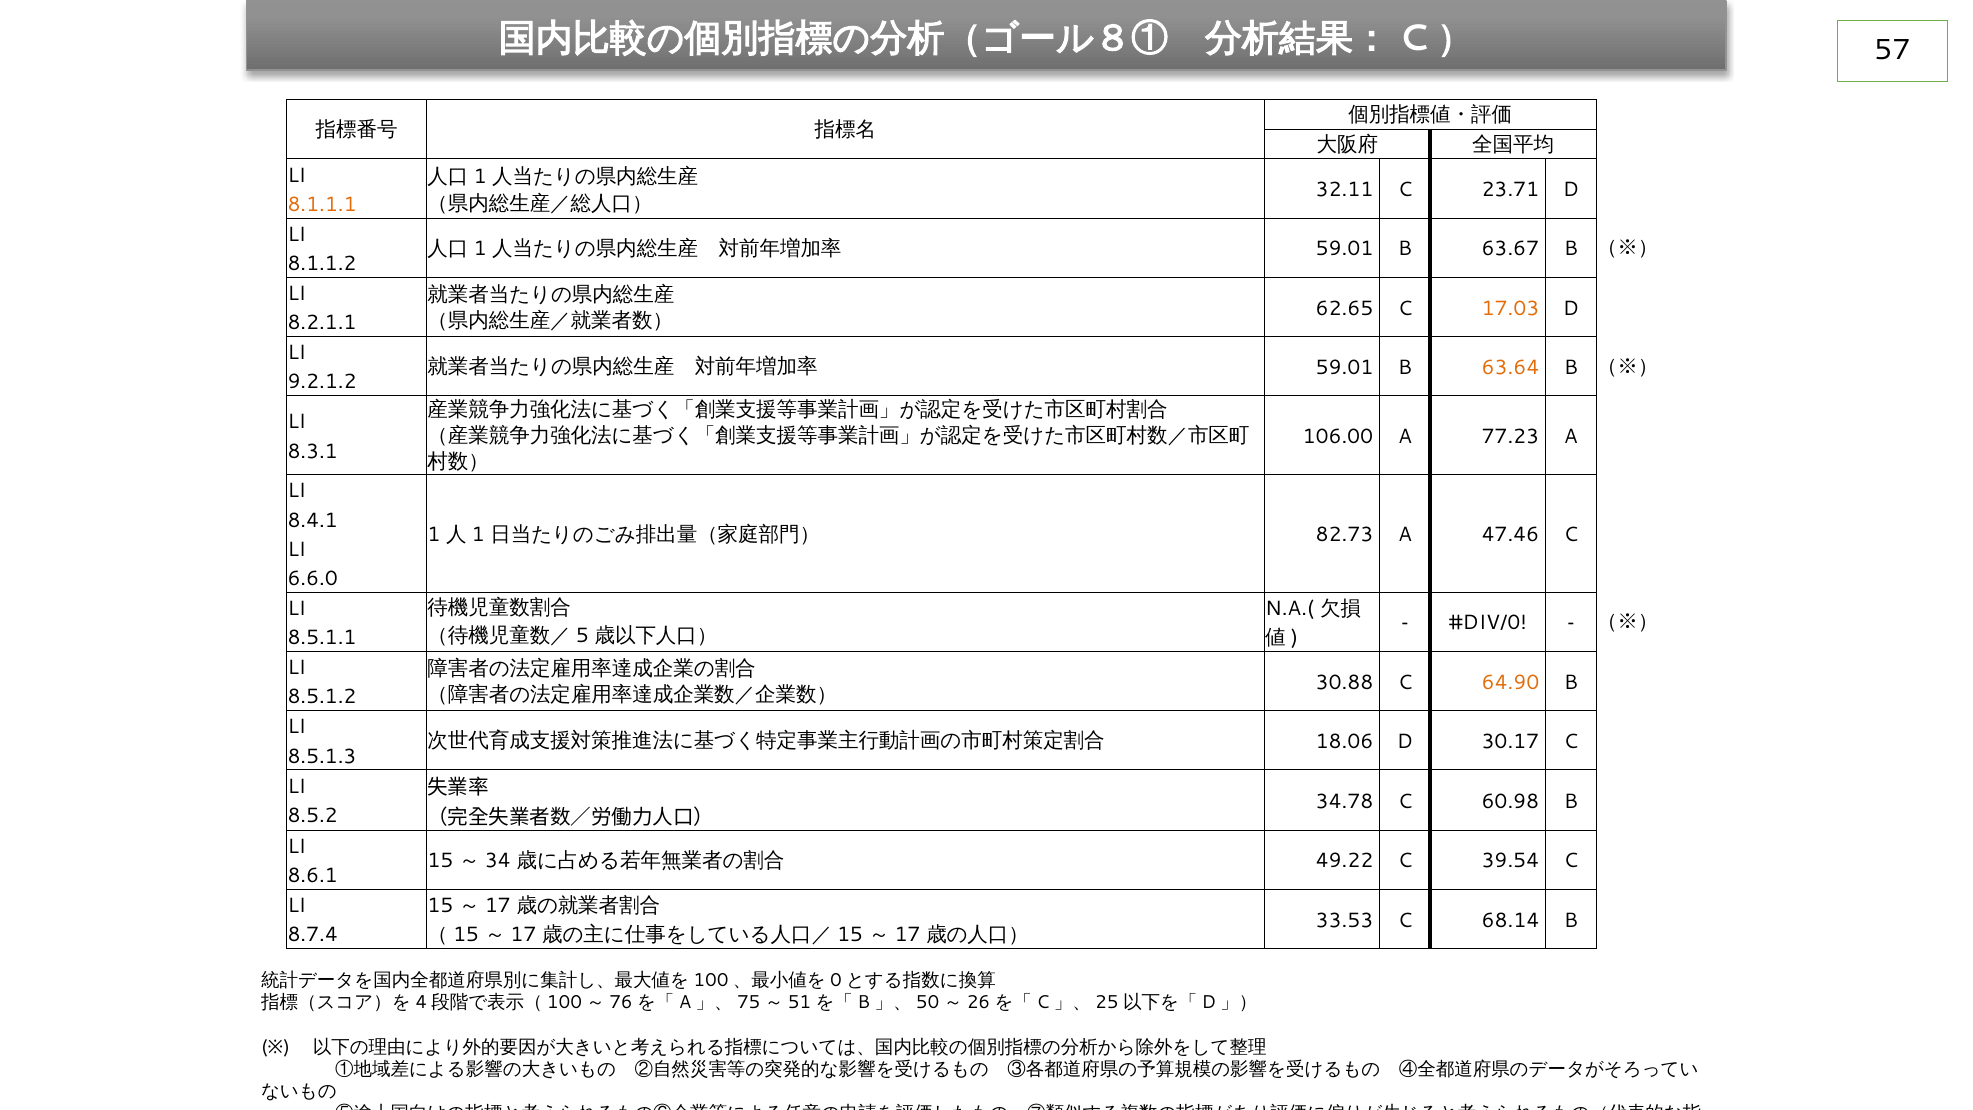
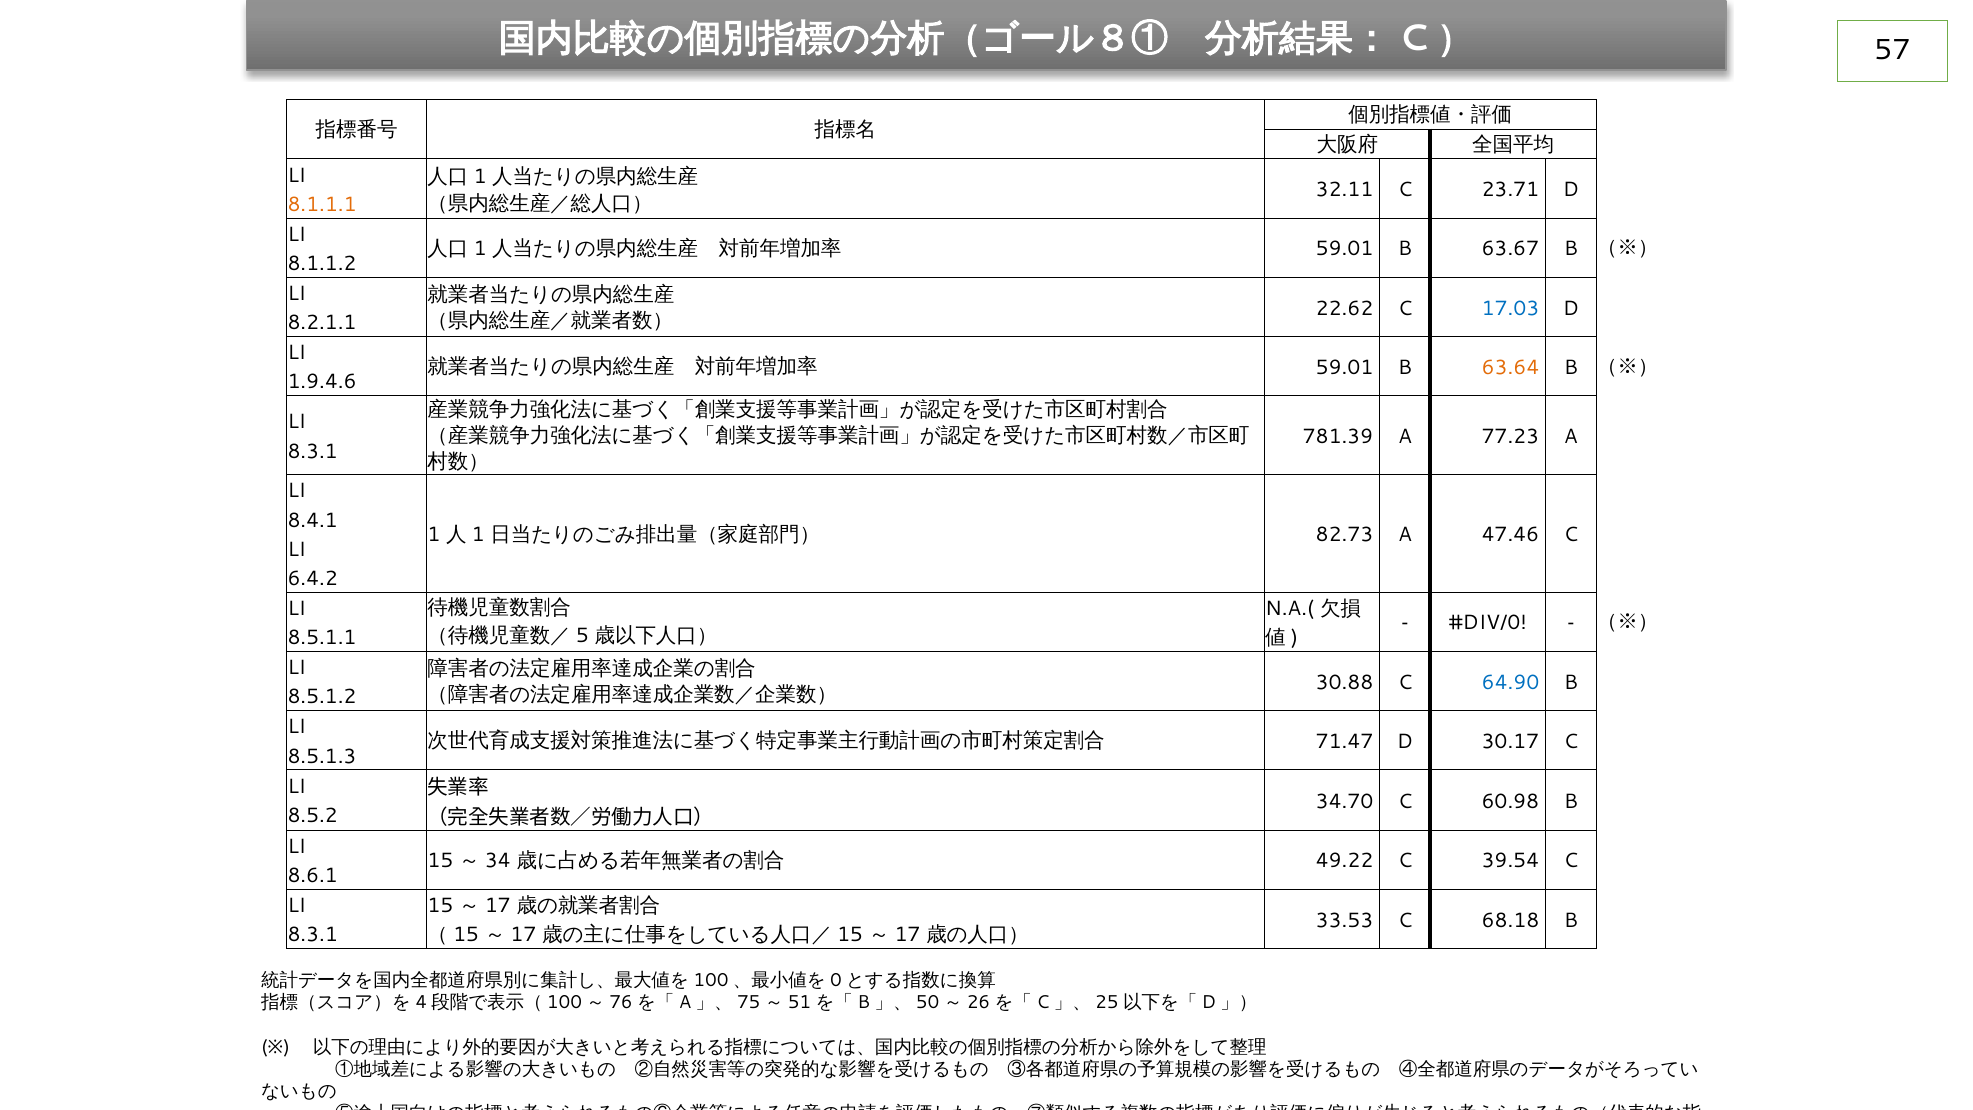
62.65: 62.65 -> 22.62 (1345, 308)
17.03 colour: orange -> blue (1510, 308)
9.2.1.2: 9.2.1.2 -> 1.9.4.6 (322, 382)
106.00: 106.00 -> 781.39 (1338, 437)
6.6.0: 6.6.0 -> 6.4.2 (313, 578)
64.90 colour: orange -> blue (1510, 682)
18.06: 18.06 -> 71.47 (1345, 742)
34.78: 34.78 -> 34.70 (1345, 801)
68.14: 68.14 -> 68.18 (1510, 920)
8.7.4: 8.7.4 -> 8.3.1 (313, 935)
